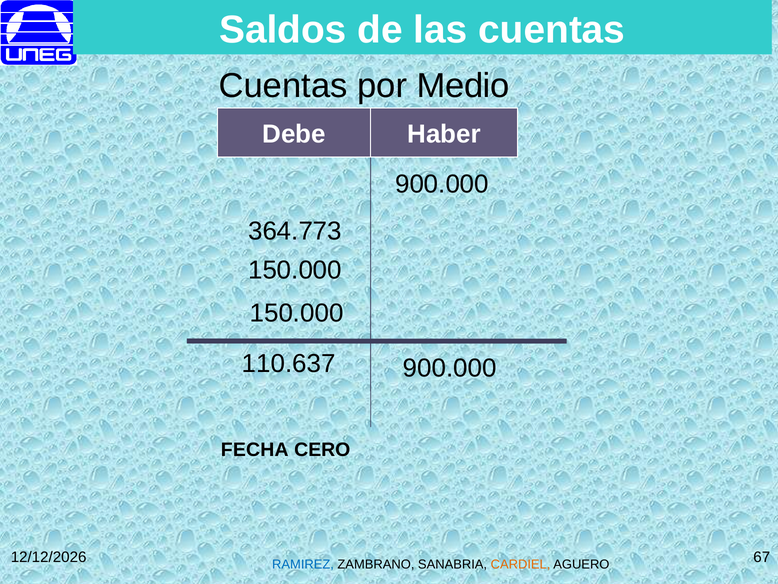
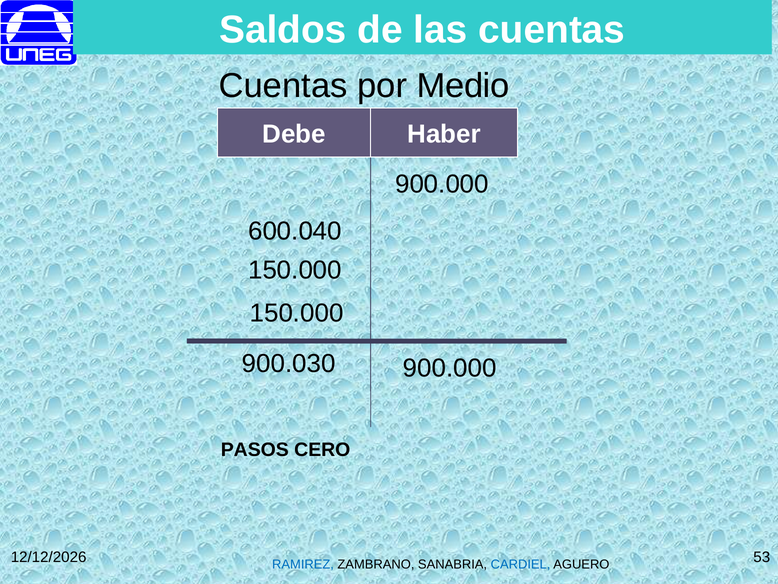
364.773: 364.773 -> 600.040 (295, 231)
110.637: 110.637 -> 900.030 (289, 364)
FECHA: FECHA -> PASOS (255, 449)
67: 67 -> 53 (762, 557)
CARDIEL colour: orange -> blue (521, 564)
